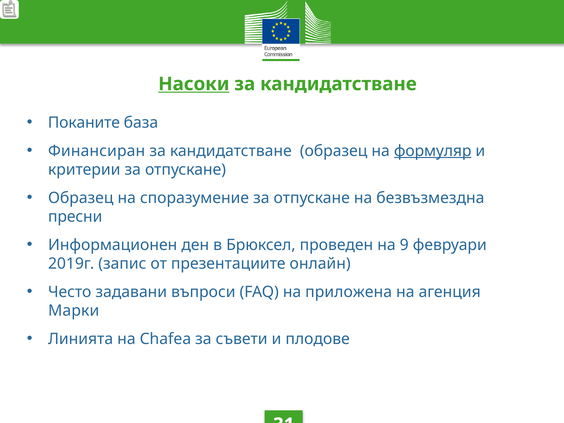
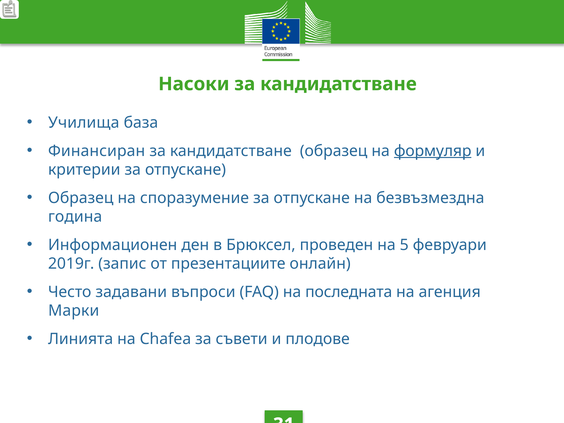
Насоки underline: present -> none (194, 84)
Поканите: Поканите -> Училища (84, 123)
пресни: пресни -> година (75, 217)
9: 9 -> 5 (404, 245)
приложена: приложена -> последната (349, 292)
